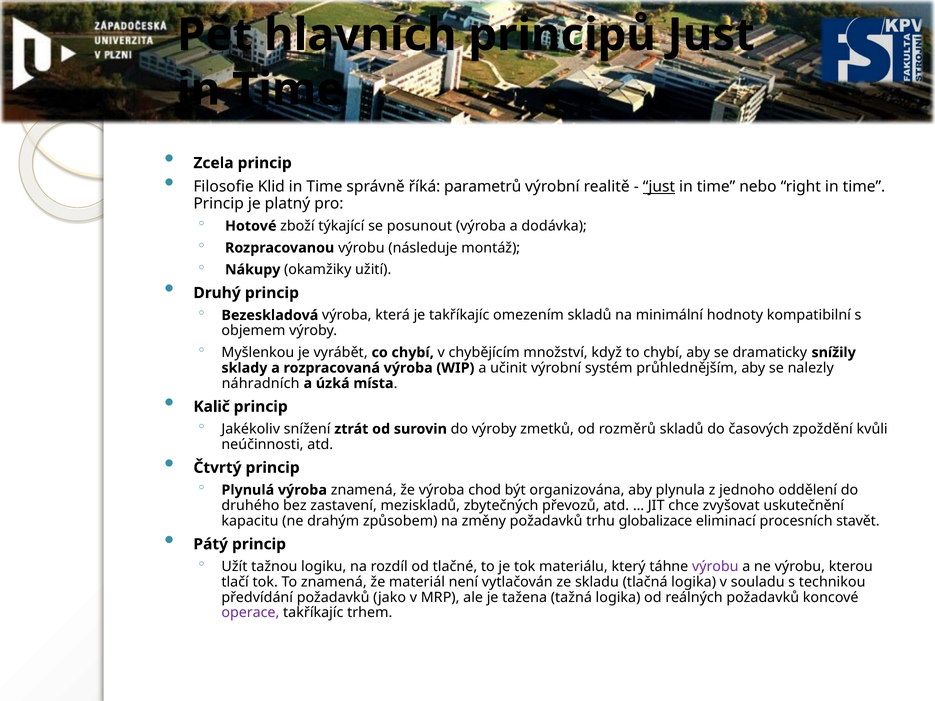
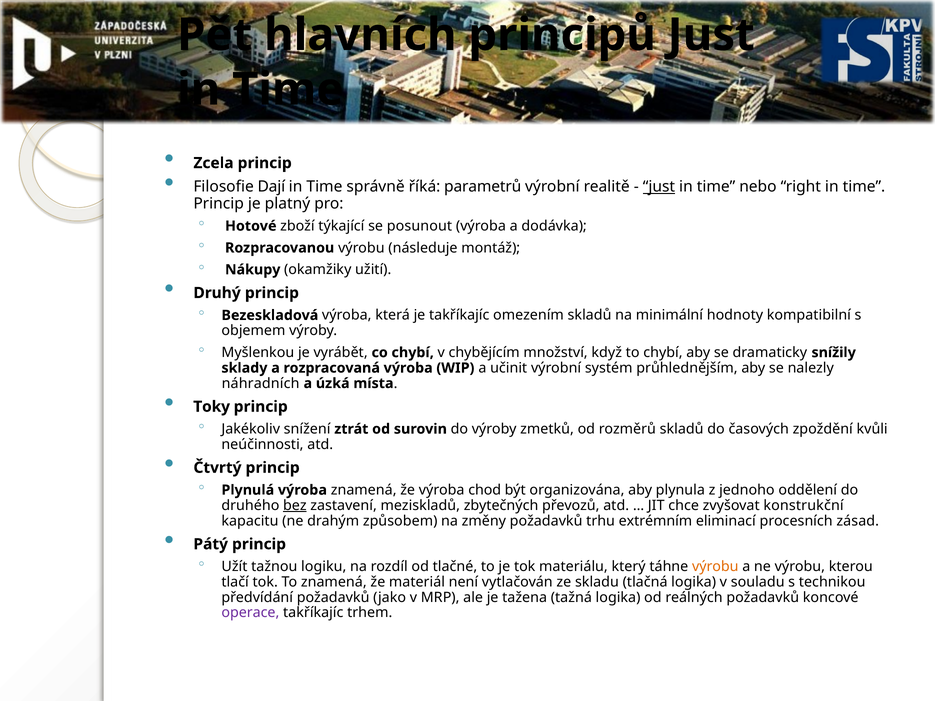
Klid: Klid -> Dají (271, 187)
Kalič: Kalič -> Toky (212, 407)
bez underline: none -> present (295, 506)
uskutečnění: uskutečnění -> konstrukční (804, 506)
globalizace: globalizace -> extrémním (655, 521)
stavět: stavět -> zásad (858, 521)
výrobu colour: purple -> orange (715, 567)
